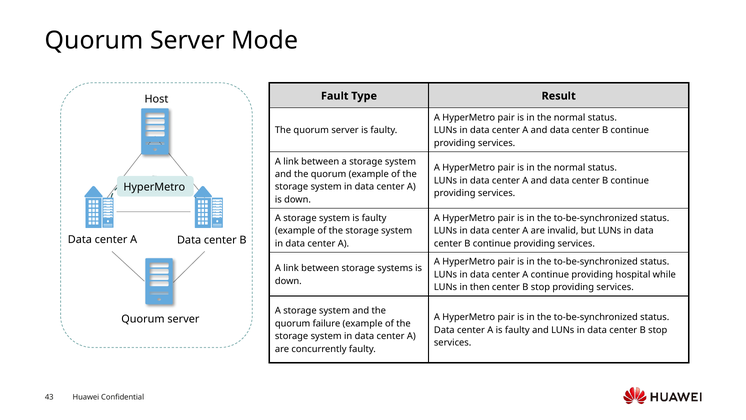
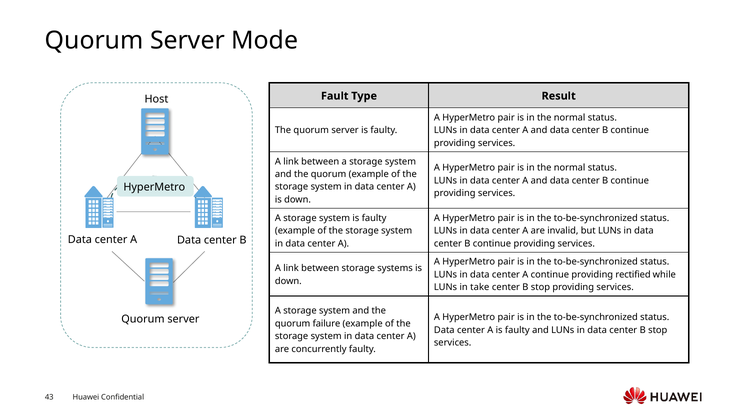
hospital: hospital -> rectified (633, 274)
then: then -> take (480, 287)
